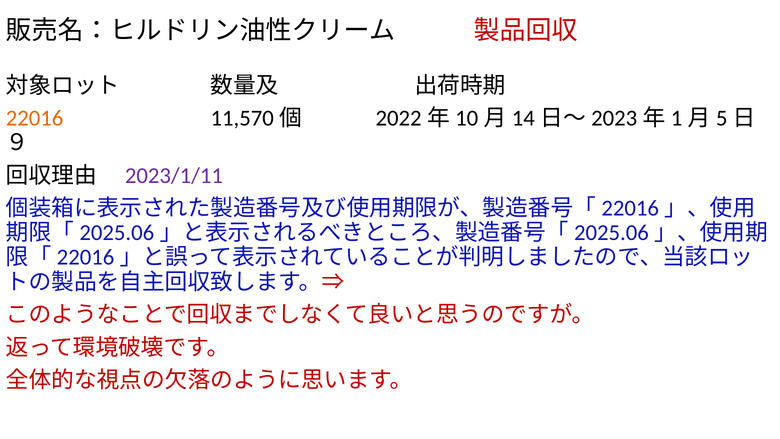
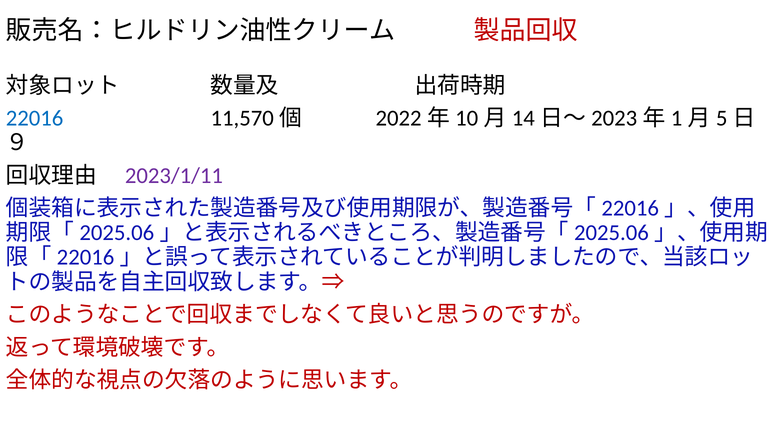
22016 colour: orange -> blue (35, 118)
